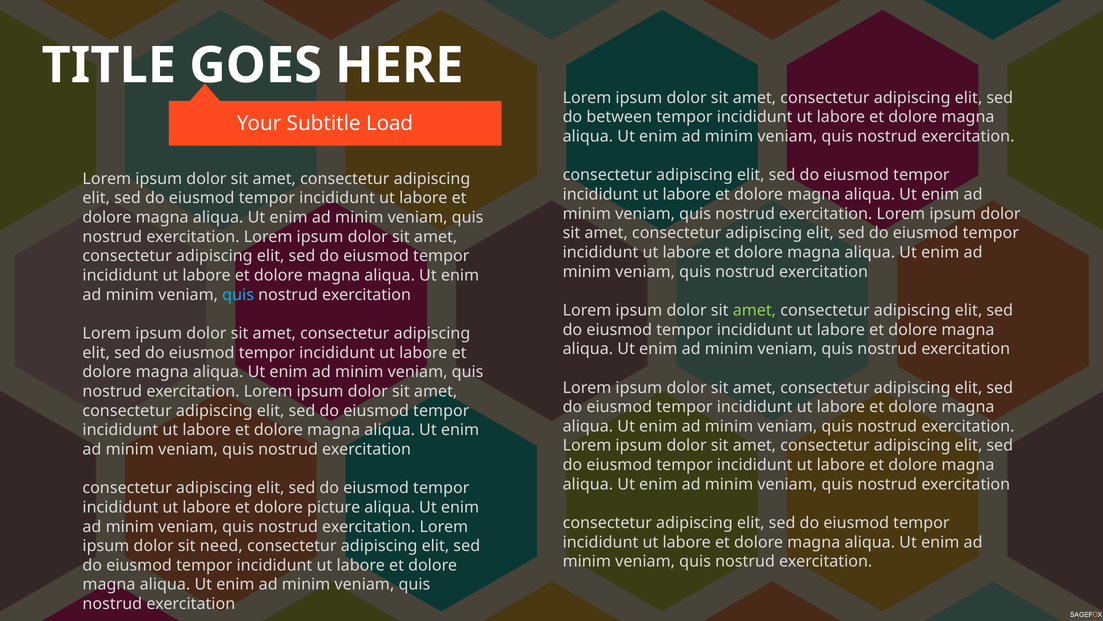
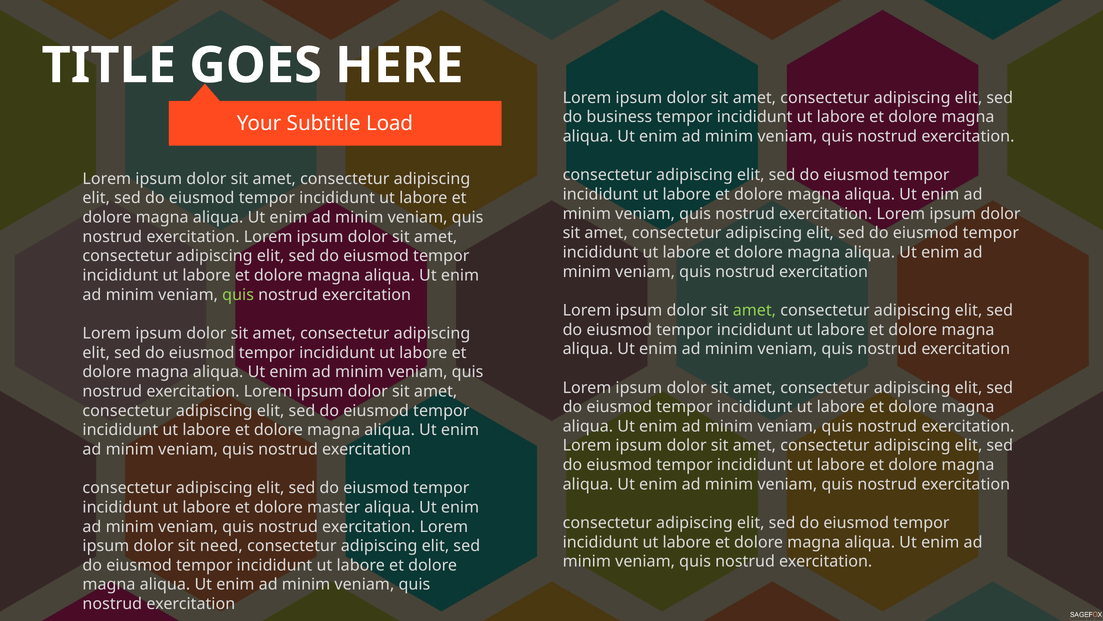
between: between -> business (619, 117)
quis colour: light blue -> light green (238, 294)
picture: picture -> master (334, 507)
